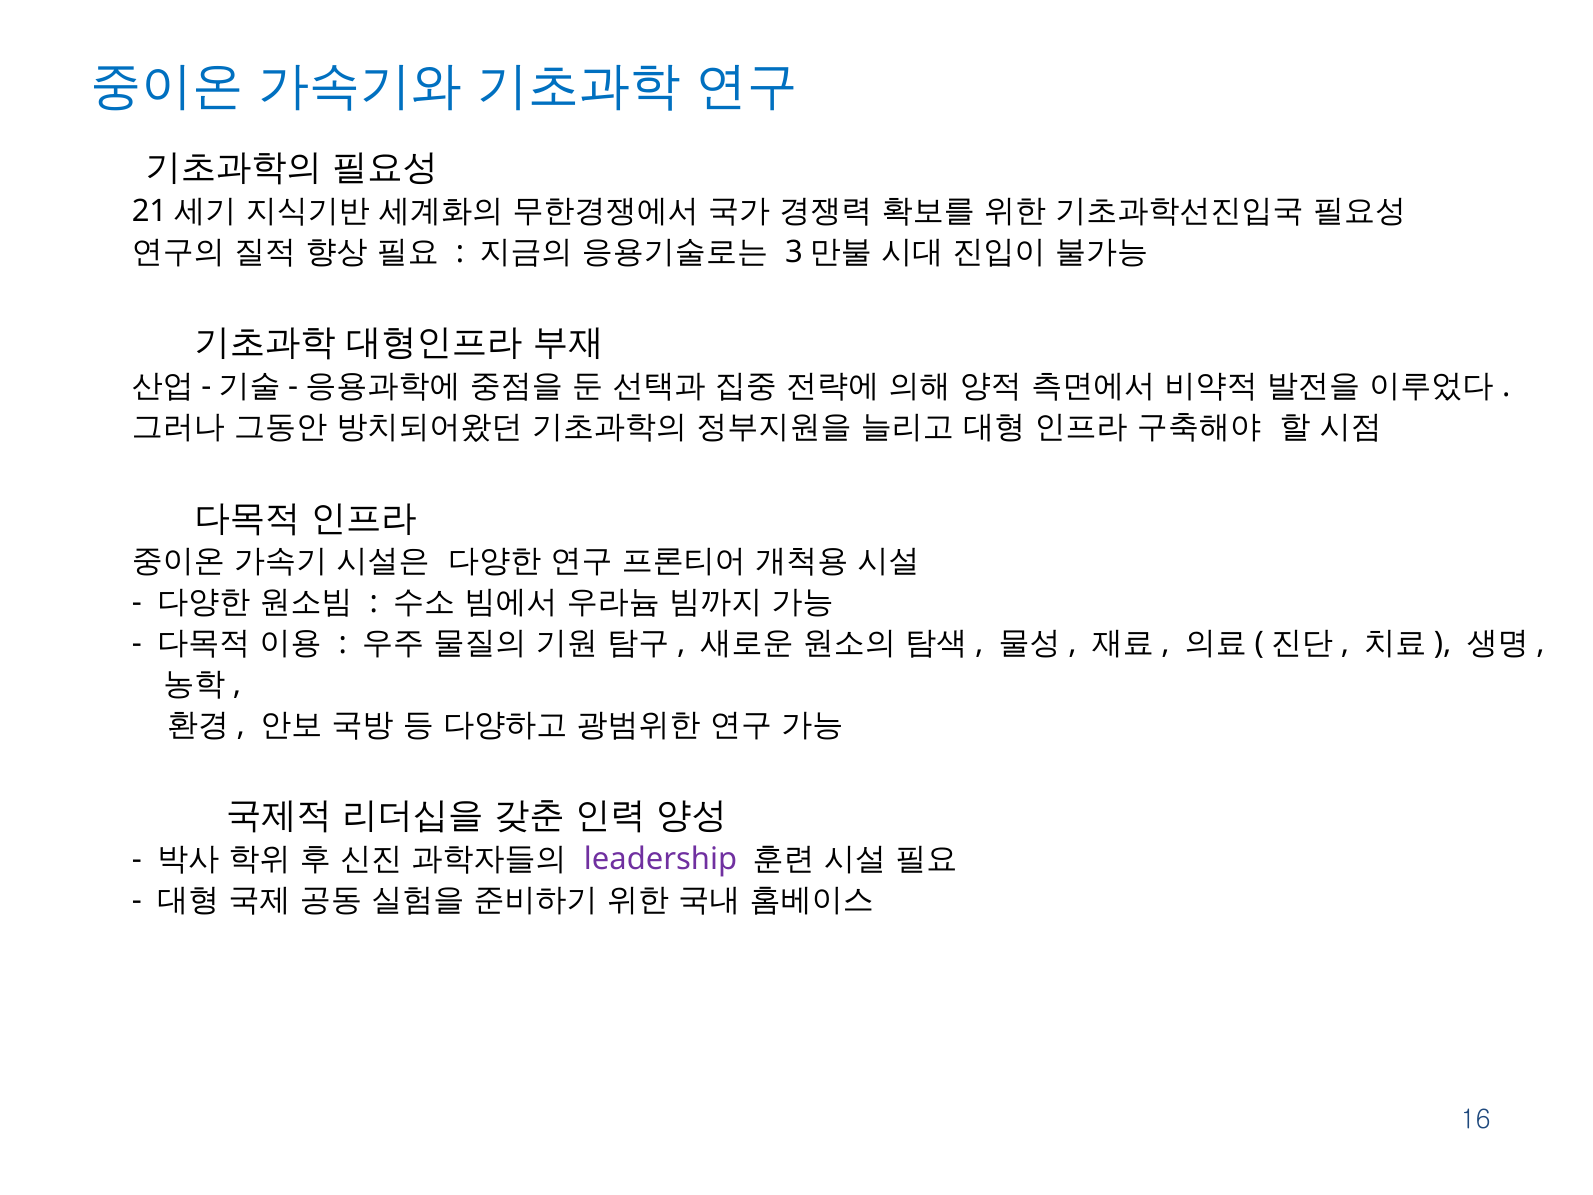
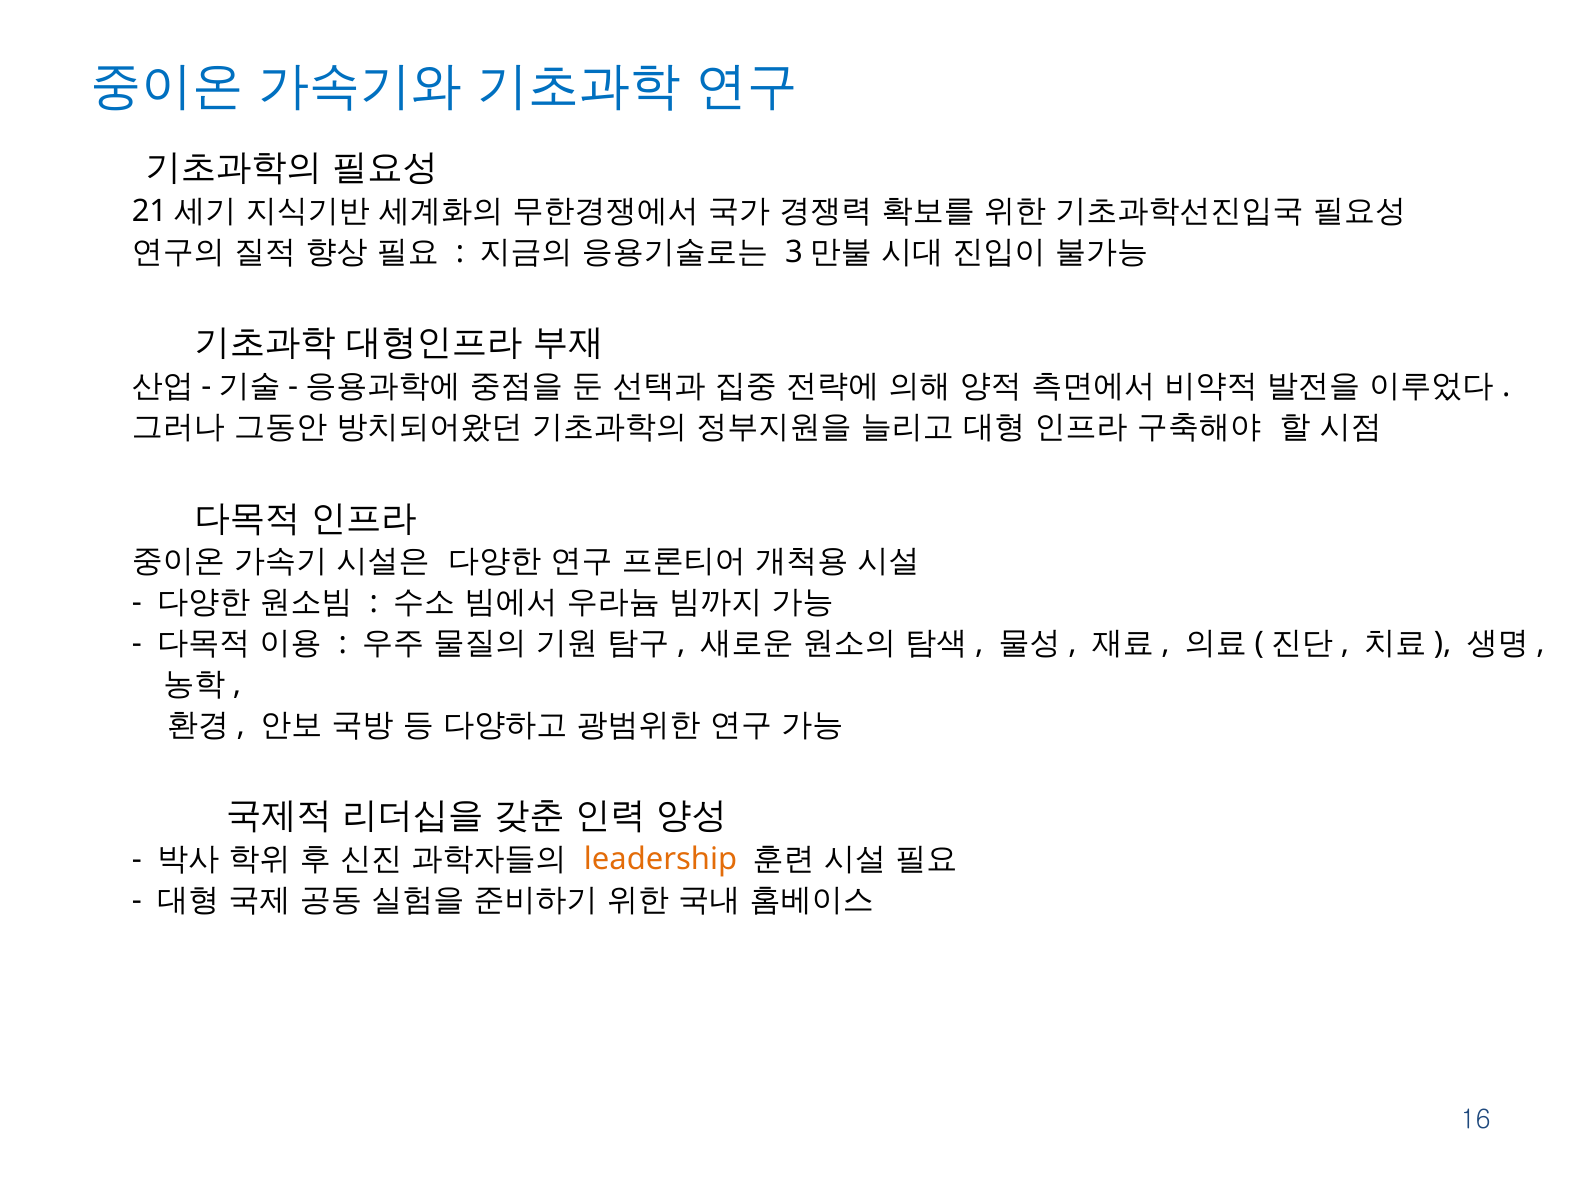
leadership colour: purple -> orange (661, 859)
